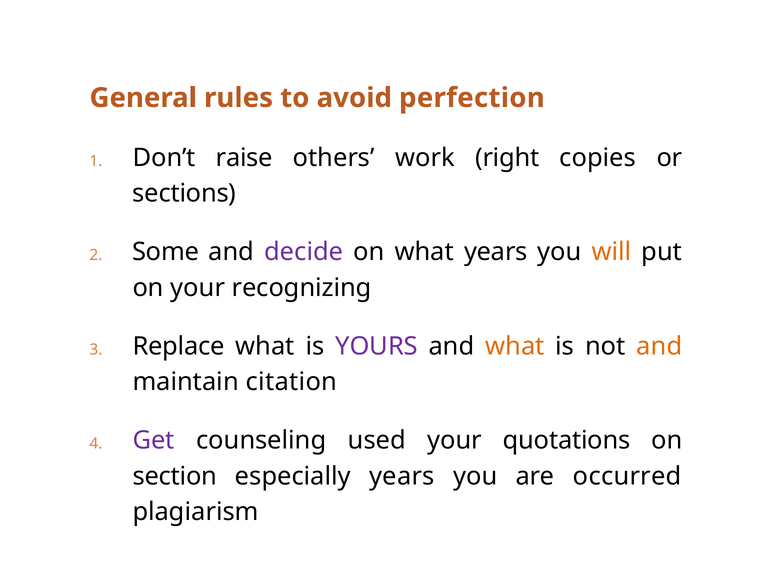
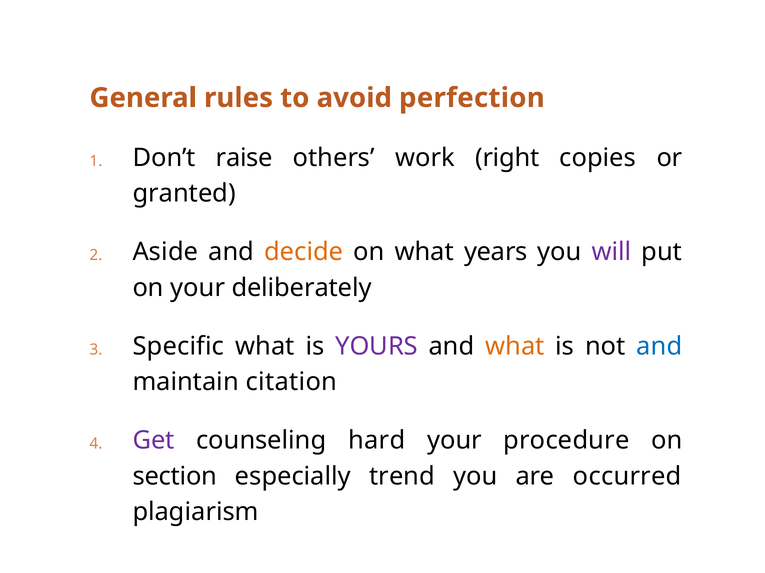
sections: sections -> granted (184, 194)
Some: Some -> Aside (165, 252)
decide colour: purple -> orange (304, 252)
will colour: orange -> purple (611, 252)
recognizing: recognizing -> deliberately (302, 288)
Replace: Replace -> Specific (178, 347)
and colour: orange -> blue (659, 347)
used: used -> hard (377, 441)
quotations: quotations -> procedure (566, 441)
especially years: years -> trend (402, 477)
